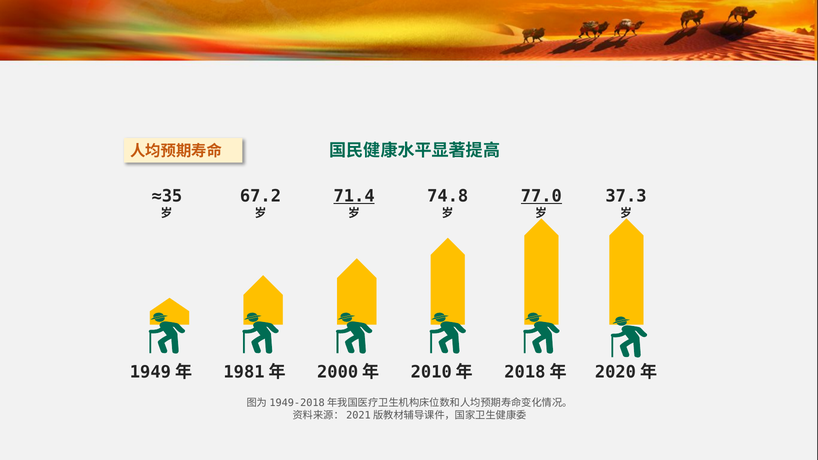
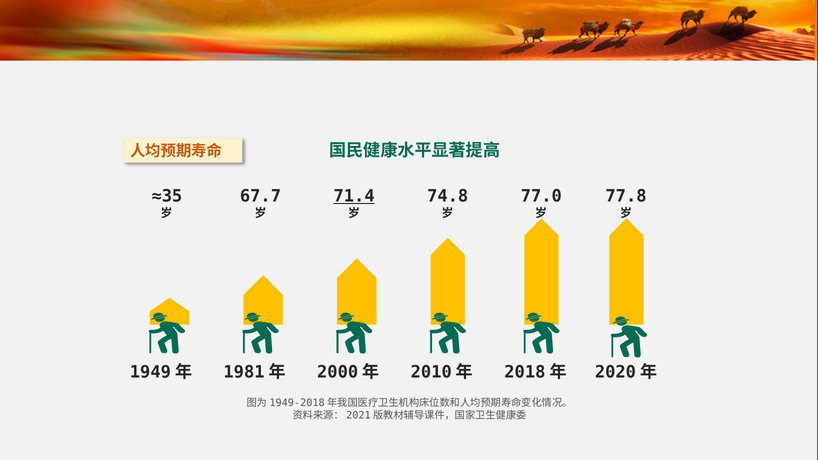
67.2: 67.2 -> 67.7 (260, 196)
77.0 underline: present -> none (541, 196)
37.3: 37.3 -> 77.8 (626, 196)
